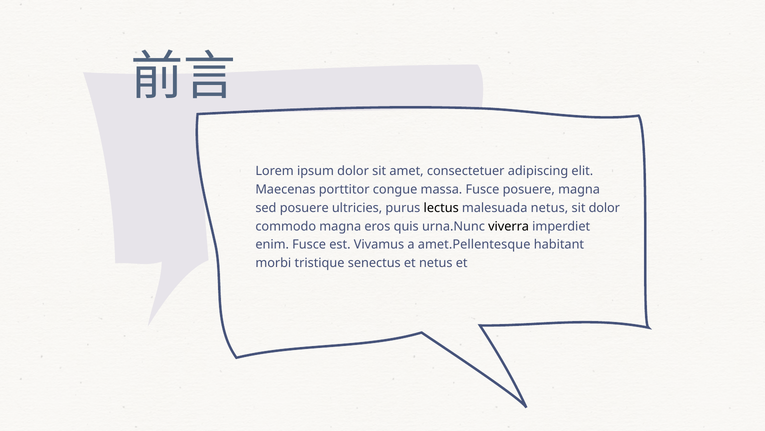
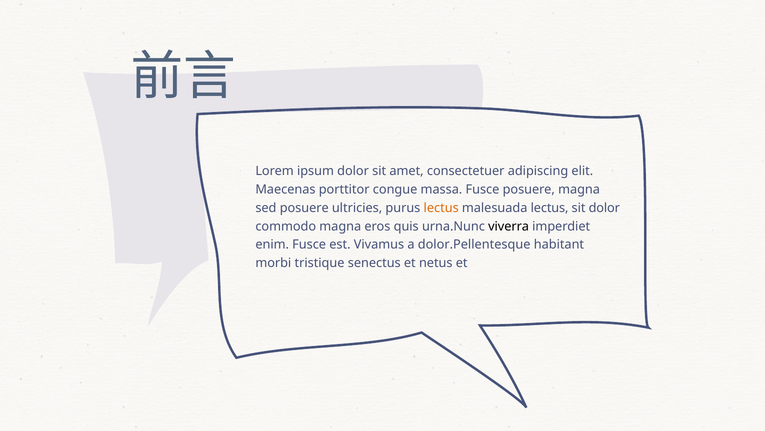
lectus colour: black -> orange (441, 208)
malesuada netus: netus -> lectus (550, 208)
amet.Pellentesque: amet.Pellentesque -> dolor.Pellentesque (474, 244)
